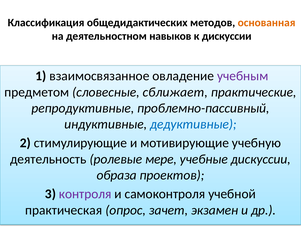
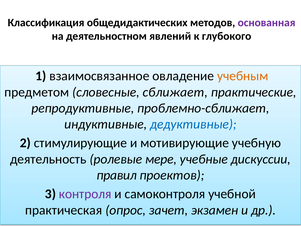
основанная colour: orange -> purple (267, 23)
навыков: навыков -> явлений (170, 36)
к дискуссии: дискуссии -> глубокого (227, 36)
учебным colour: purple -> orange (243, 76)
проблемно-пассивный: проблемно-пассивный -> проблемно-сближает (203, 108)
образа: образа -> правил (117, 175)
